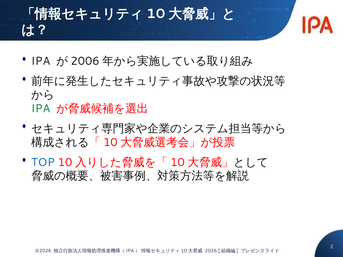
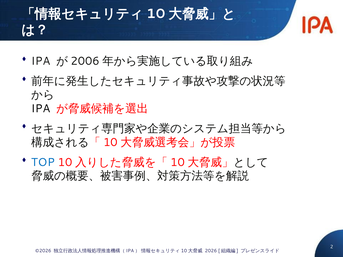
IPA colour: green -> black (41, 109)
